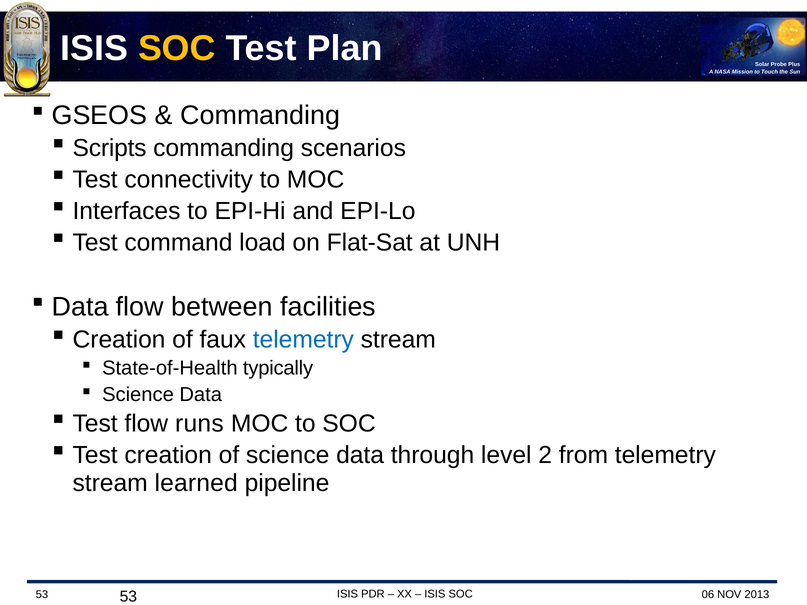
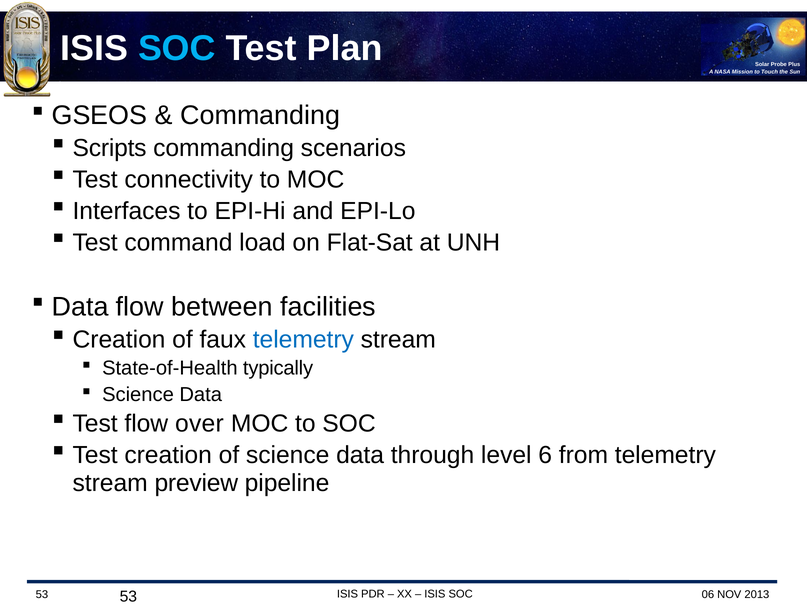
SOC colour: yellow -> light blue (177, 49)
runs: runs -> over (199, 424)
2: 2 -> 6 (545, 455)
learned: learned -> preview (196, 483)
